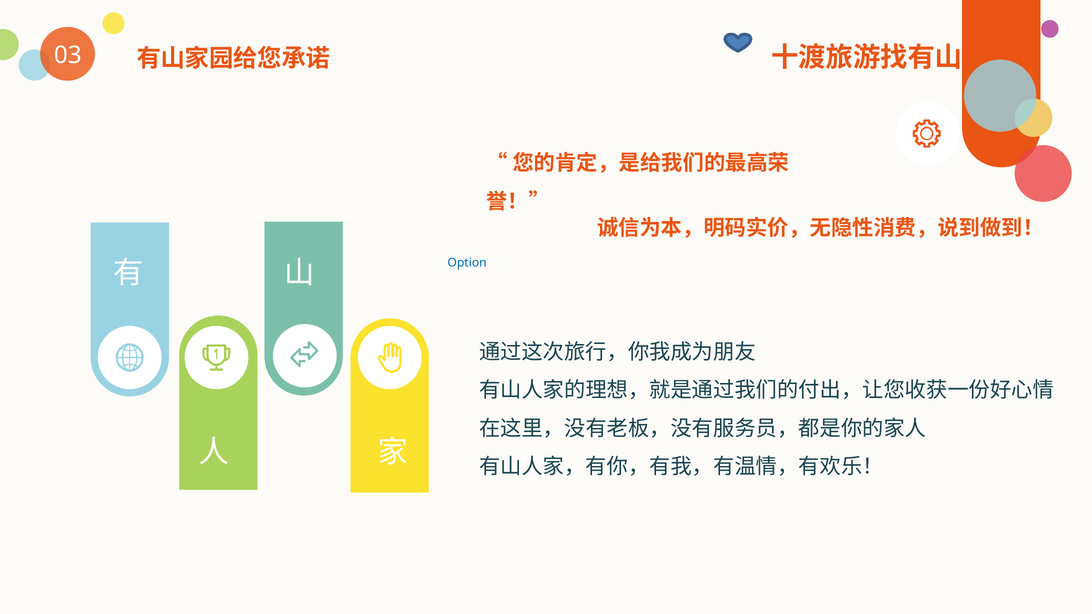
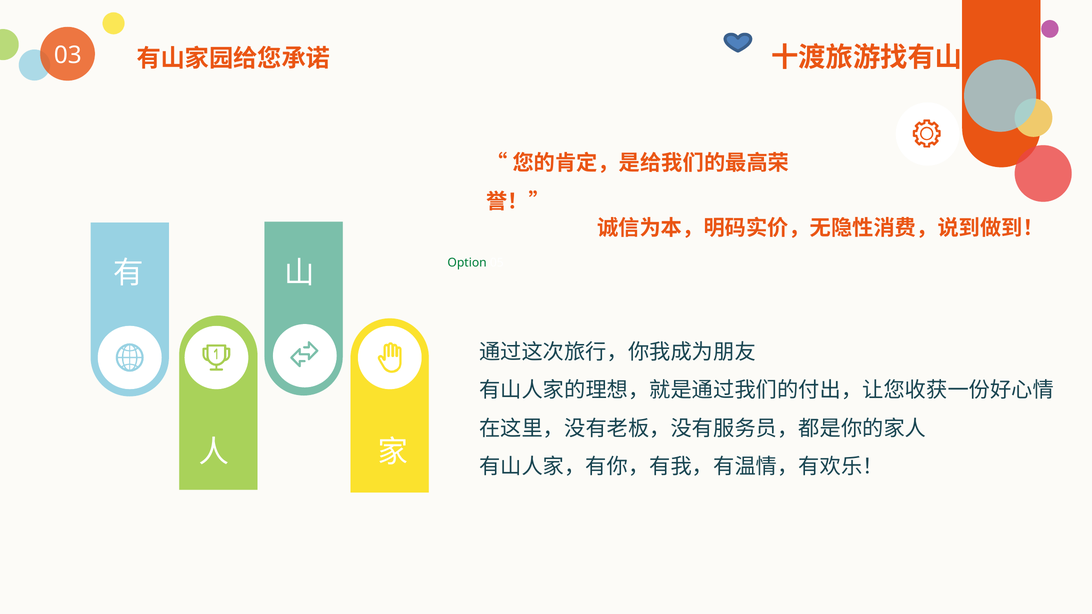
Option colour: blue -> green (467, 263)
